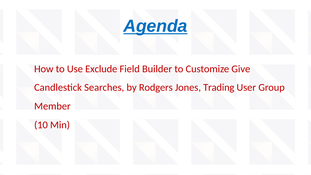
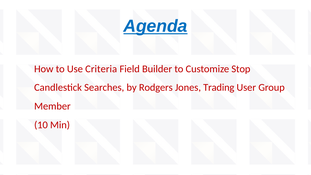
Exclude: Exclude -> Criteria (101, 69)
Give: Give -> Stop (241, 69)
